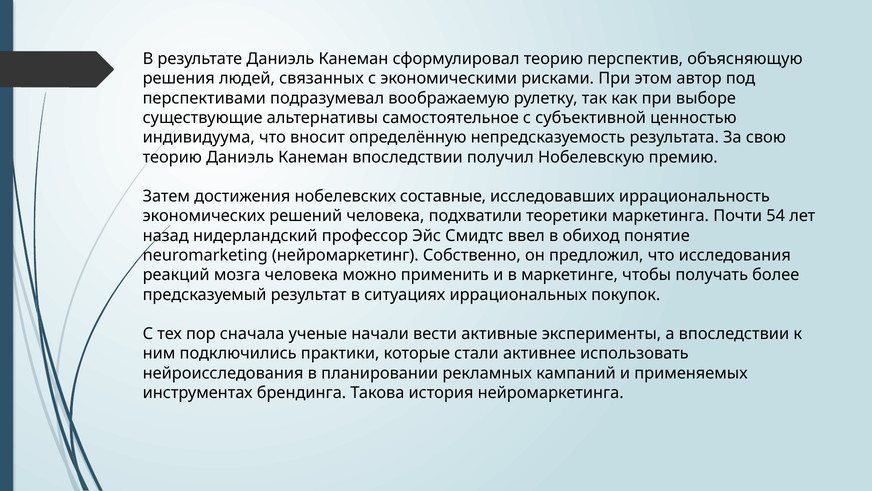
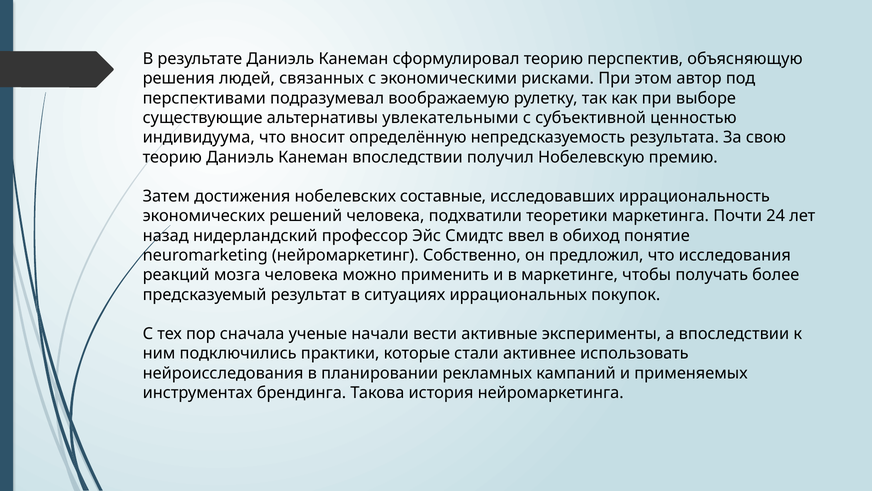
самостоятельное: самостоятельное -> увлекательными (450, 118)
54: 54 -> 24 (776, 216)
